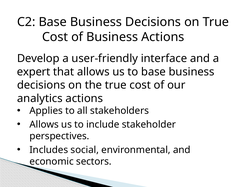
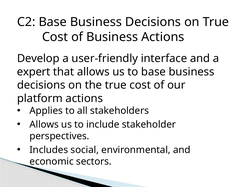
analytics: analytics -> platform (40, 99)
